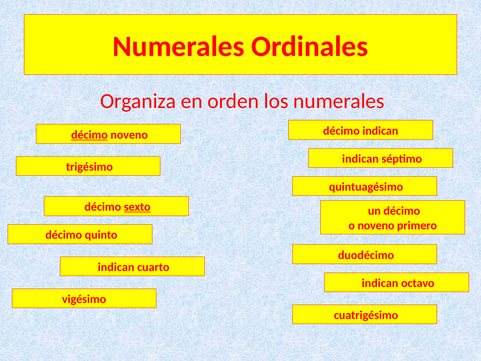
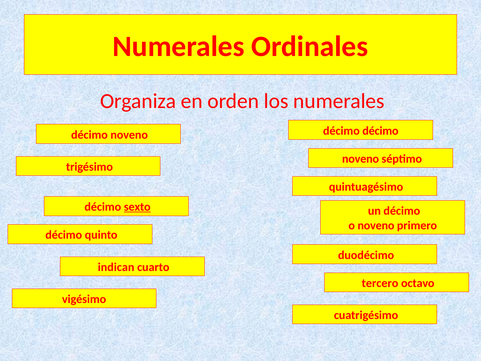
décimo indican: indican -> décimo (380, 131)
décimo underline: present -> none (89, 135)
indican: indican -> noveno (361, 159)
indican: indican -> tercero (380, 283)
